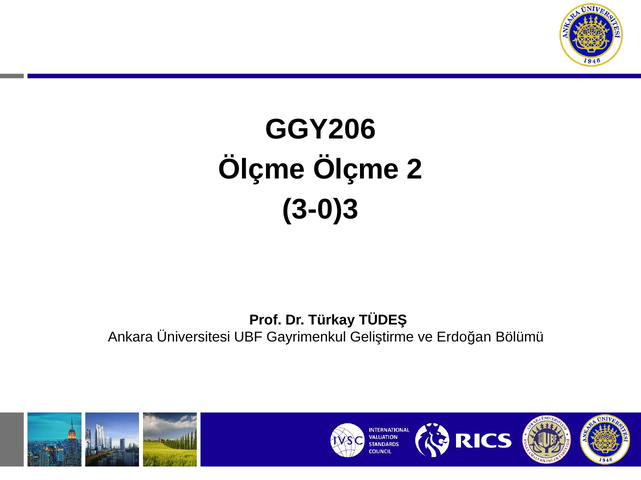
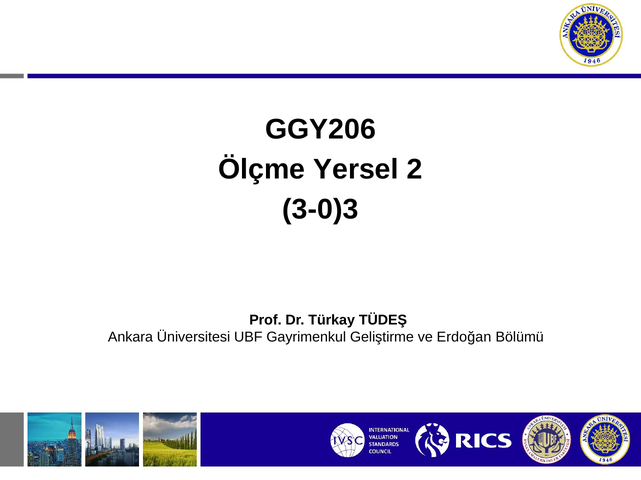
Ölçme Ölçme: Ölçme -> Yersel (356, 170)
